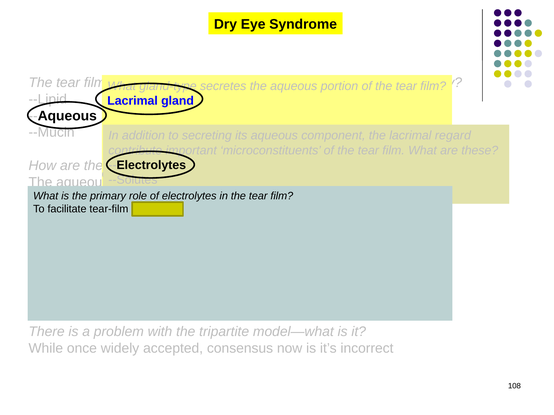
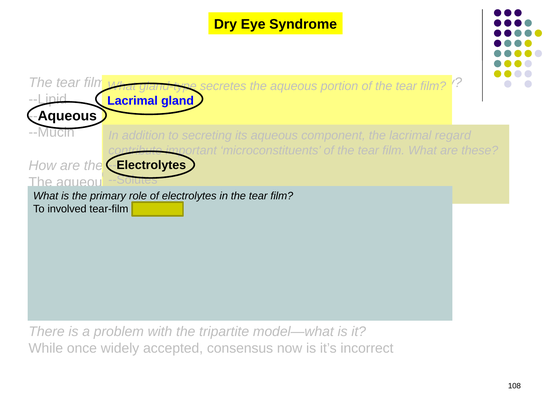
facilitate: facilitate -> involved (67, 209)
